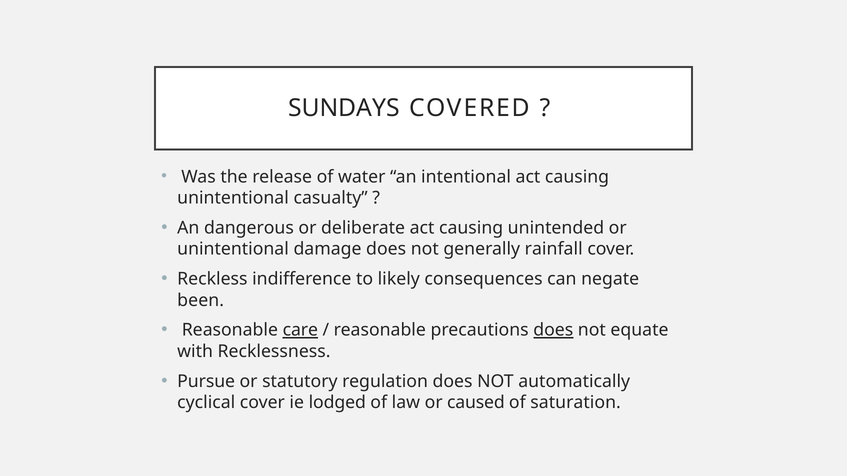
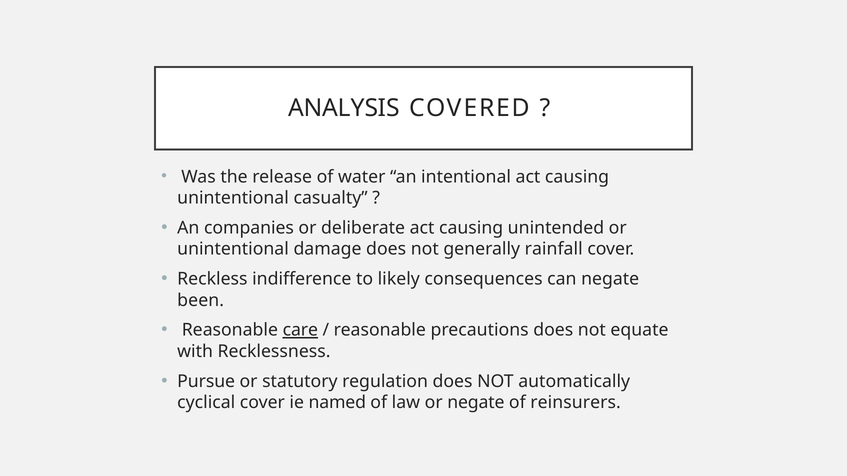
SUNDAYS: SUNDAYS -> ANALYSIS (344, 108)
dangerous: dangerous -> companies (249, 228)
does underline: present -> none (553, 330)
lodged: lodged -> named (337, 403)
or caused: caused -> negate (476, 403)
saturation: saturation -> reinsurers (576, 403)
